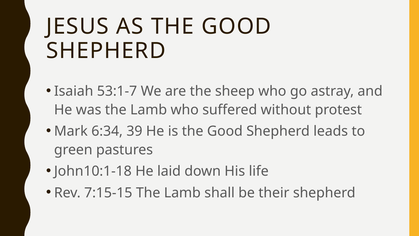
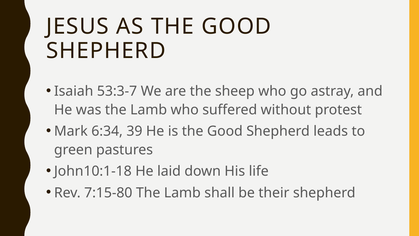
53:1-7: 53:1-7 -> 53:3-7 (117, 91)
7:15-15: 7:15-15 -> 7:15-80 (108, 193)
